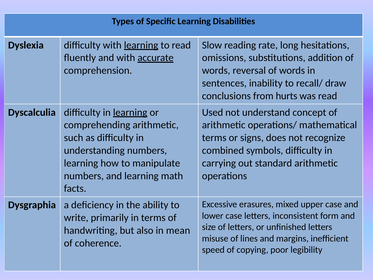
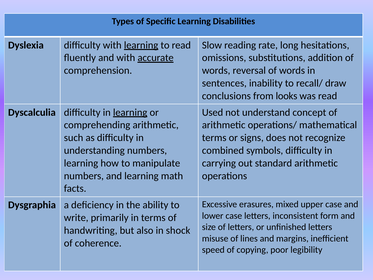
hurts: hurts -> looks (287, 96)
mean: mean -> shock (178, 230)
